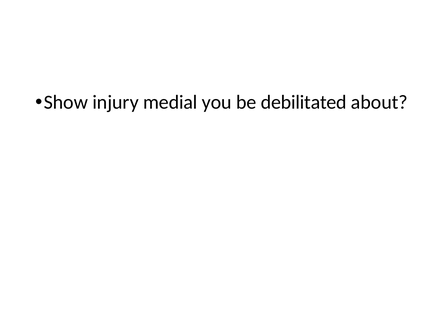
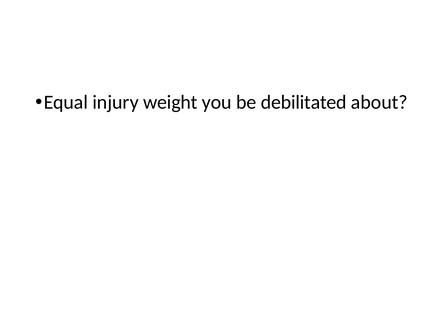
Show: Show -> Equal (66, 102)
medial: medial -> weight (170, 102)
